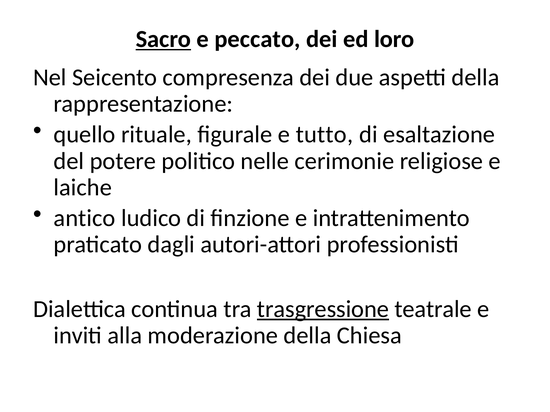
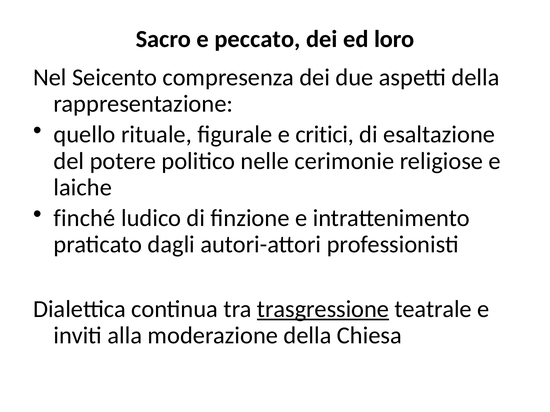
Sacro underline: present -> none (163, 39)
tutto: tutto -> critici (325, 135)
antico: antico -> finché (85, 218)
